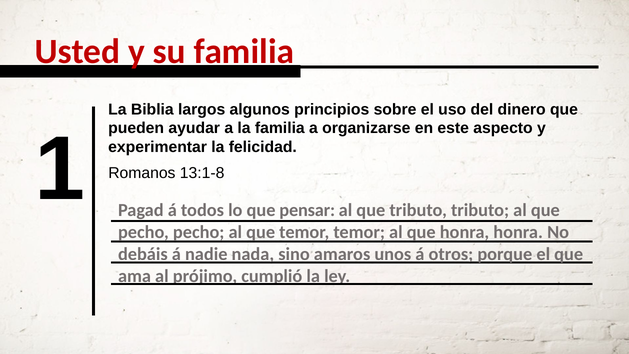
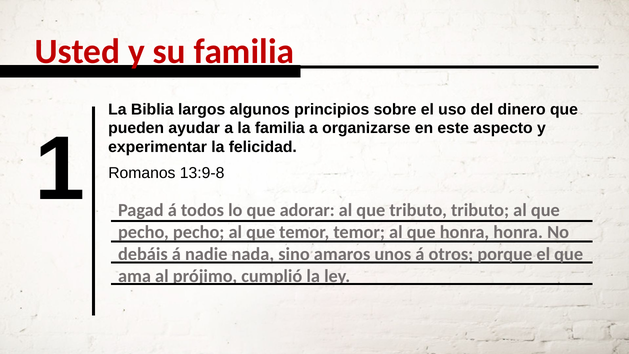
pensar: pensar -> adorar (307, 210)
13:1-8: 13:1-8 -> 13:9-8 (202, 173)
